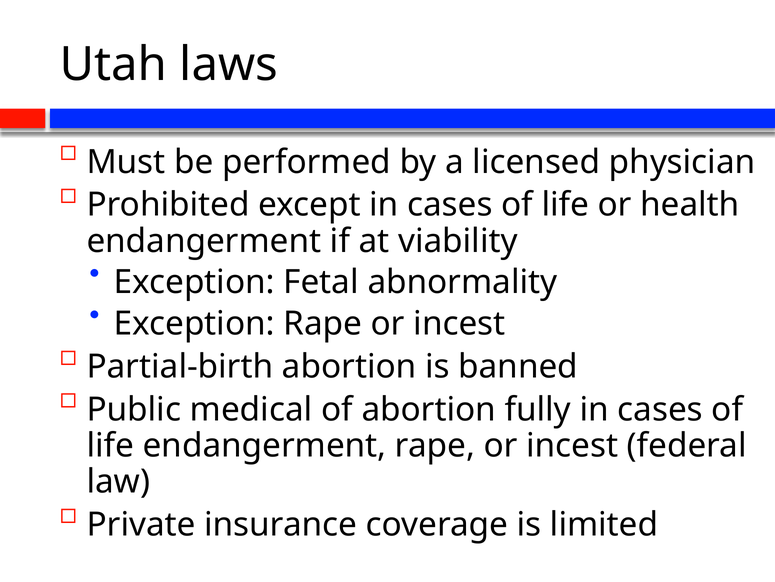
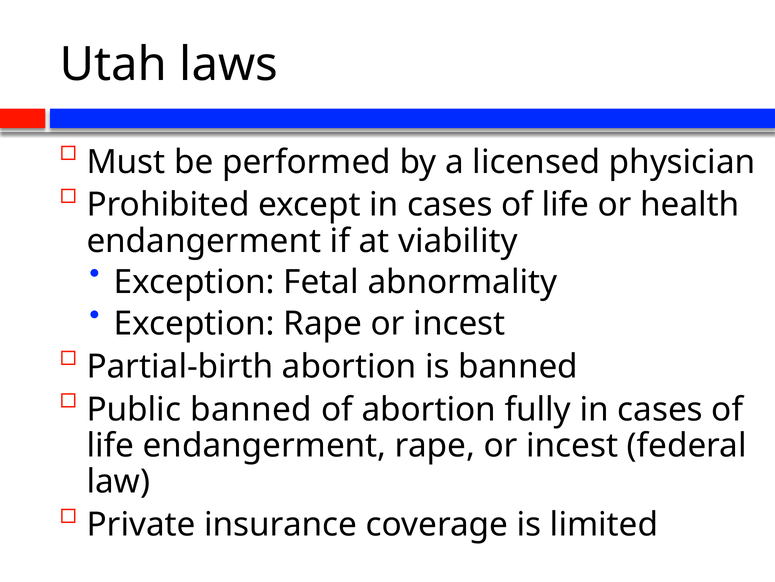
Public medical: medical -> banned (251, 409)
